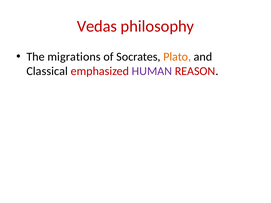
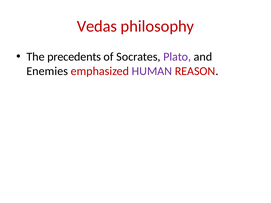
migrations: migrations -> precedents (74, 57)
Plato colour: orange -> purple (177, 57)
Classical: Classical -> Enemies (47, 71)
